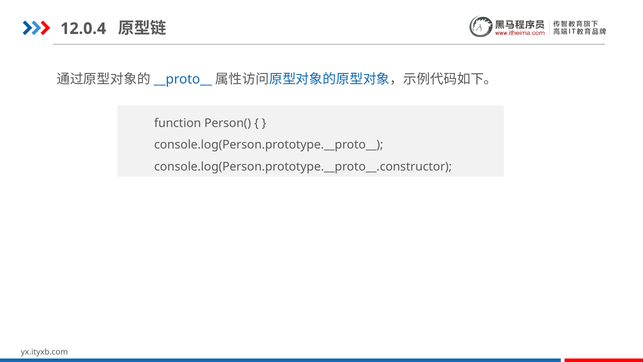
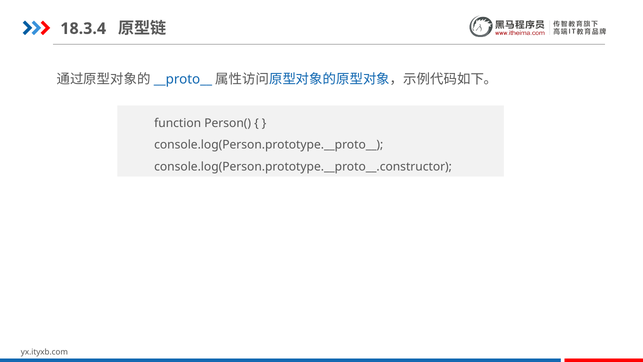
12.0.4: 12.0.4 -> 18.3.4 (83, 29)
